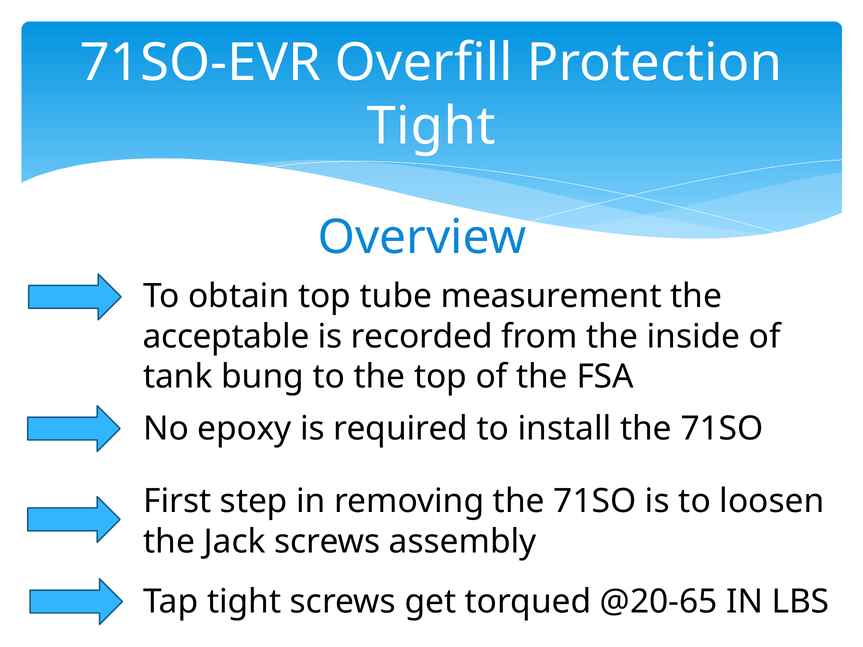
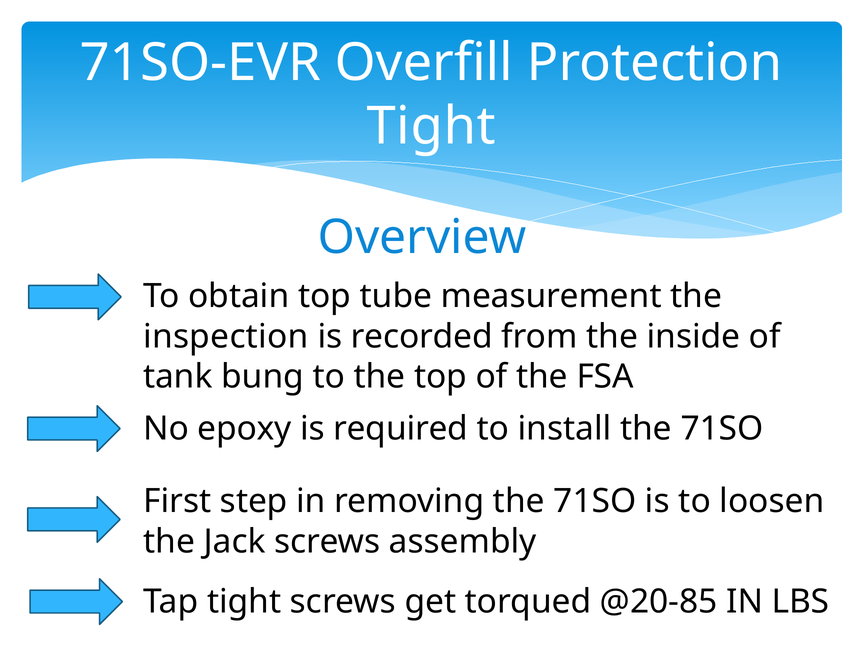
acceptable: acceptable -> inspection (226, 337)
@20-65: @20-65 -> @20-85 (659, 602)
